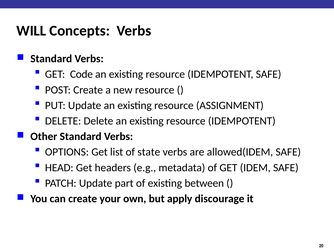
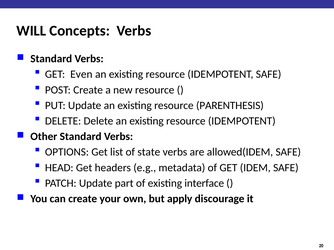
Code: Code -> Even (81, 74)
ASSIGNMENT: ASSIGNMENT -> PARENTHESIS (230, 106)
between: between -> interface (204, 184)
